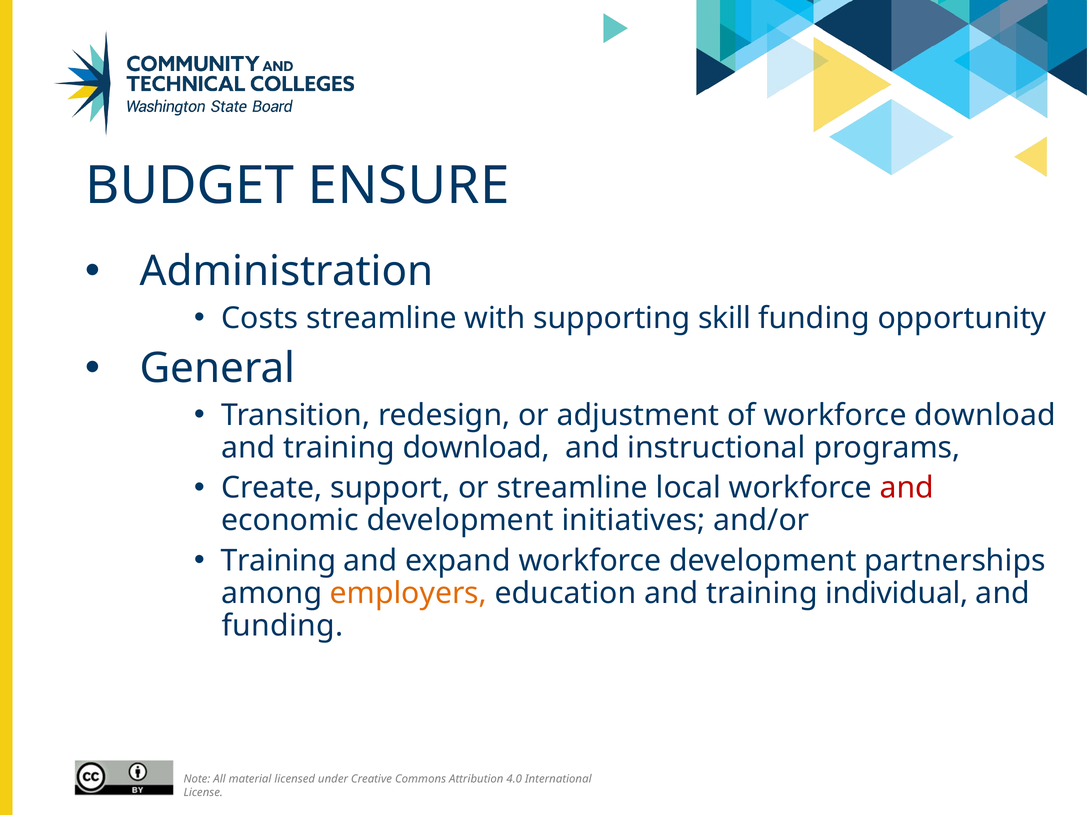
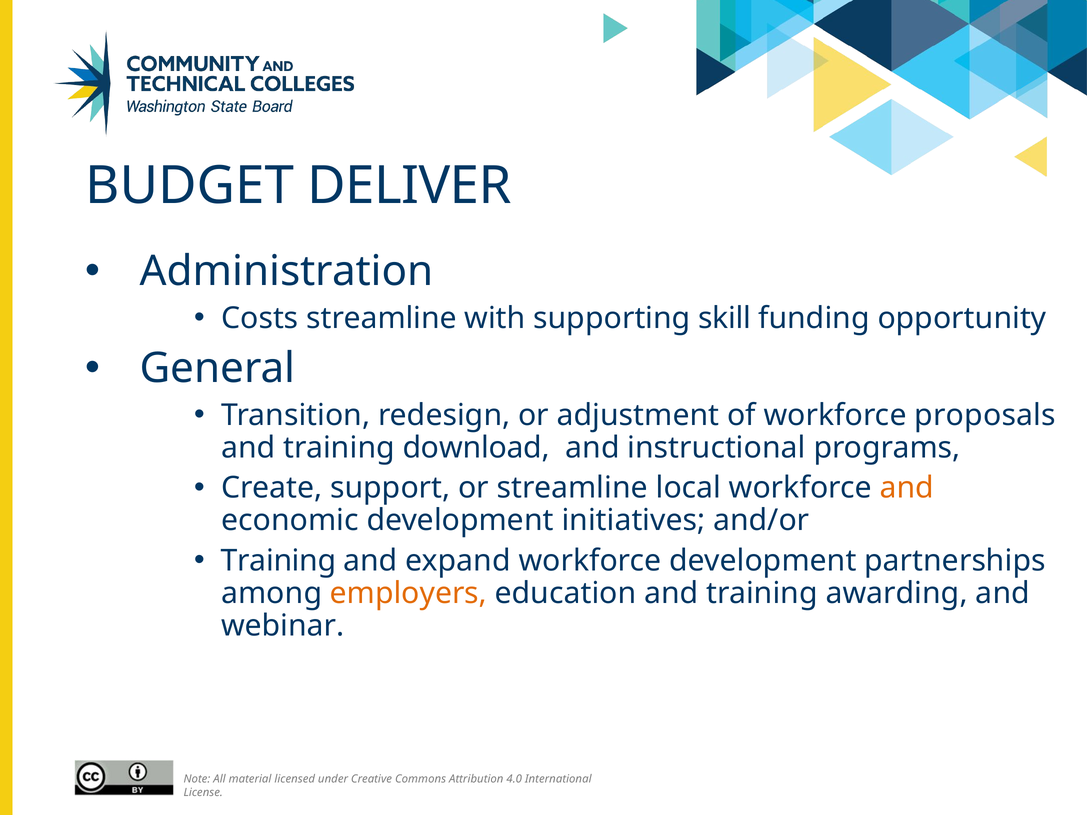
ENSURE: ENSURE -> DELIVER (409, 186)
workforce download: download -> proposals (985, 415)
and colour: red -> orange (907, 488)
individual: individual -> awarding (897, 593)
funding: funding -> webinar (283, 626)
